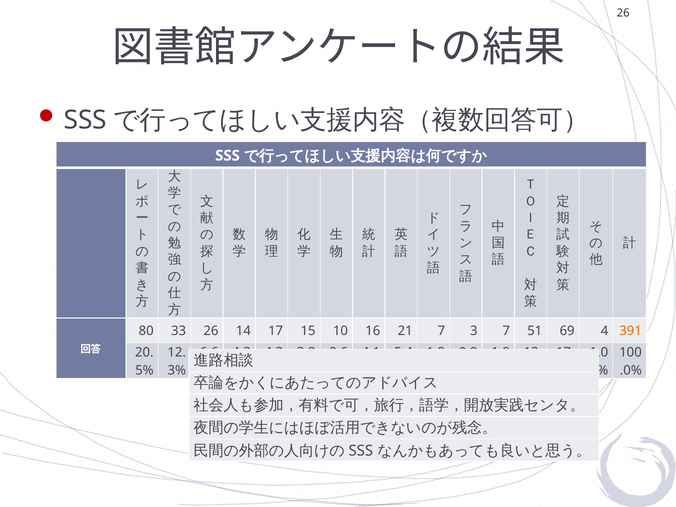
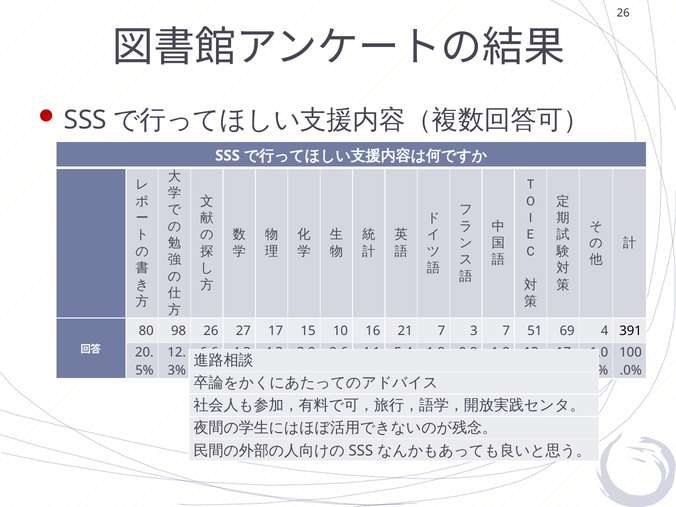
33: 33 -> 98 (179, 331)
14: 14 -> 27 (243, 331)
391 colour: orange -> black (631, 331)
